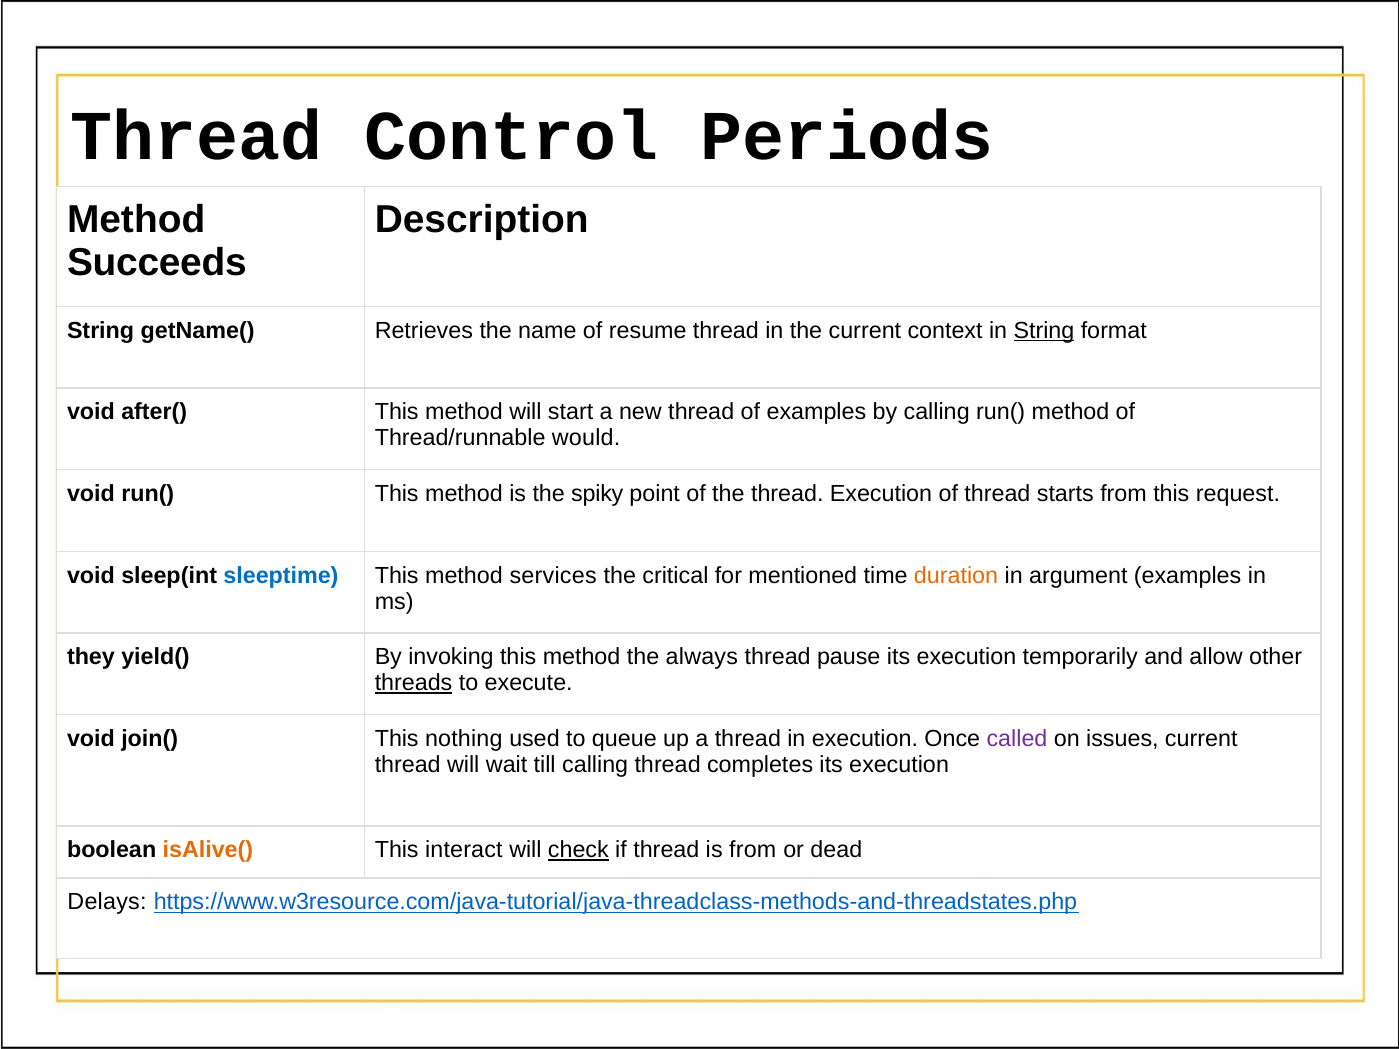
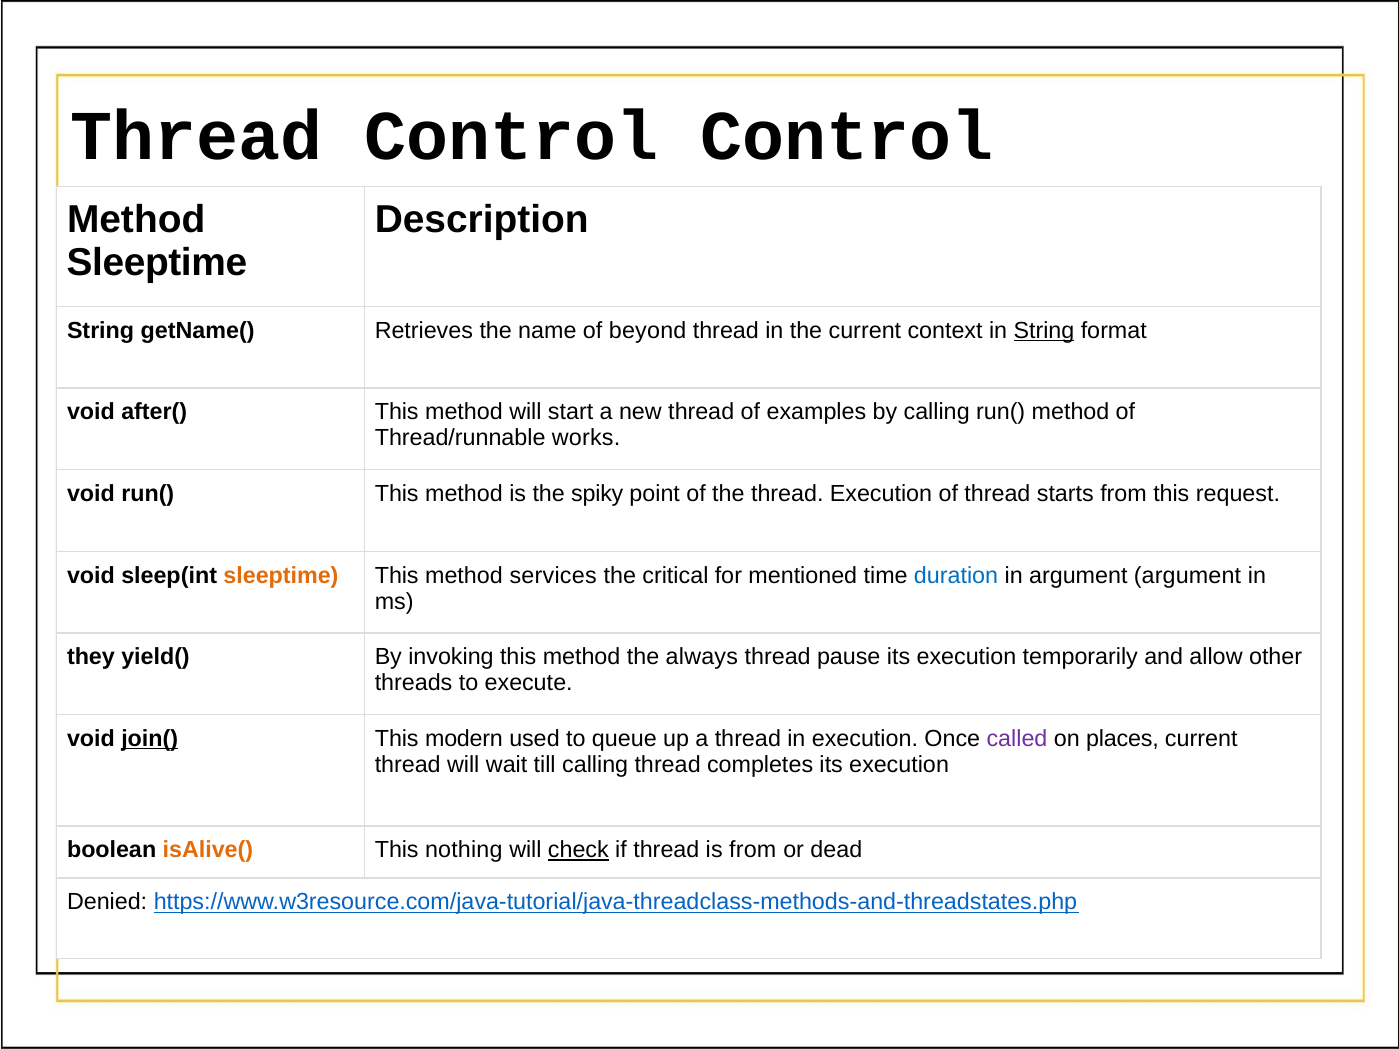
Control Periods: Periods -> Control (847, 136)
Succeeds: Succeeds -> Sleeptime (157, 263)
resume: resume -> beyond (648, 330)
would: would -> works (586, 438)
sleeptime colour: blue -> orange (281, 575)
duration colour: orange -> blue (956, 575)
argument examples: examples -> argument (1187, 575)
threads underline: present -> none (414, 683)
join( underline: none -> present (150, 739)
nothing: nothing -> modern (464, 739)
issues: issues -> places (1122, 739)
interact: interact -> nothing (464, 850)
Delays: Delays -> Denied (107, 902)
